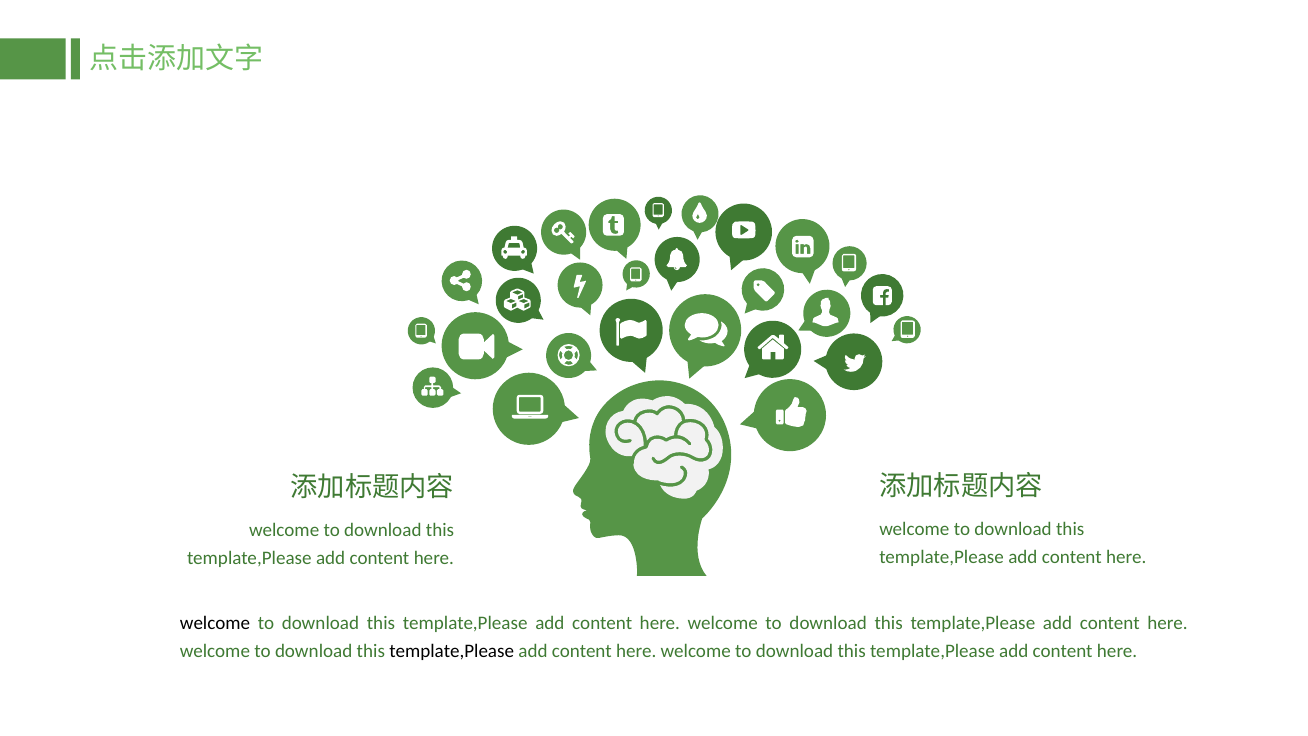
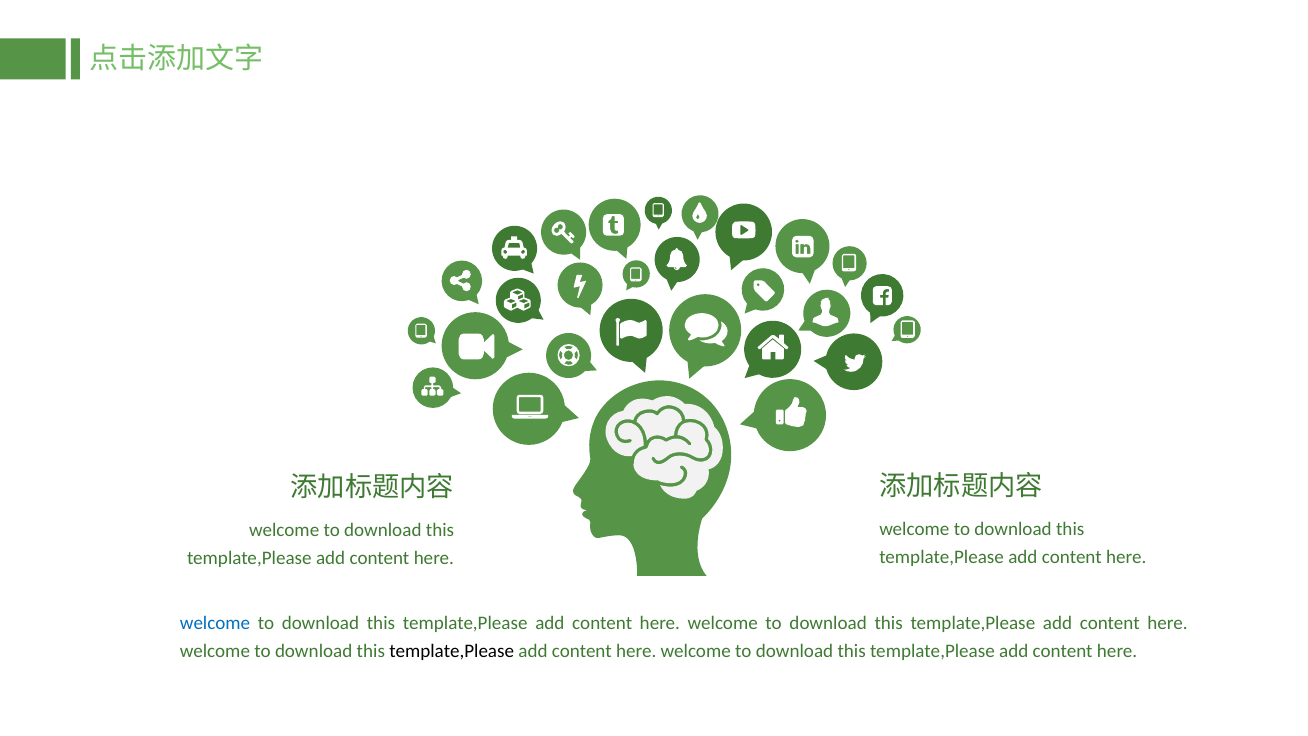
welcome colour: black -> blue (215, 623)
